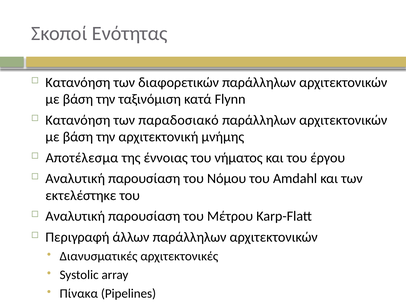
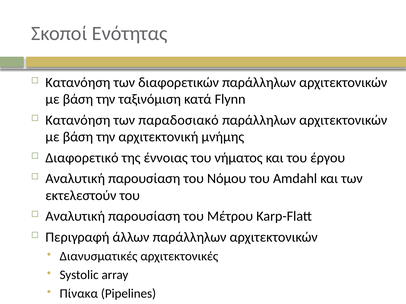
Αποτέλεσμα: Αποτέλεσμα -> Διαφορετικό (82, 158)
εκτελέστηκε: εκτελέστηκε -> εκτελεστούν (81, 196)
